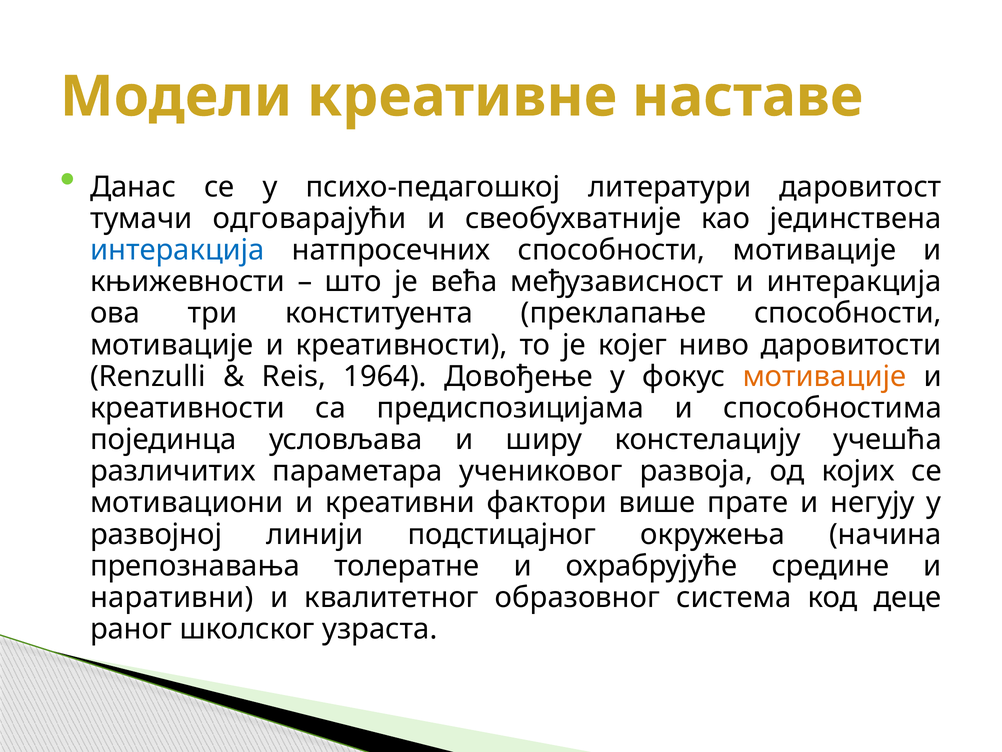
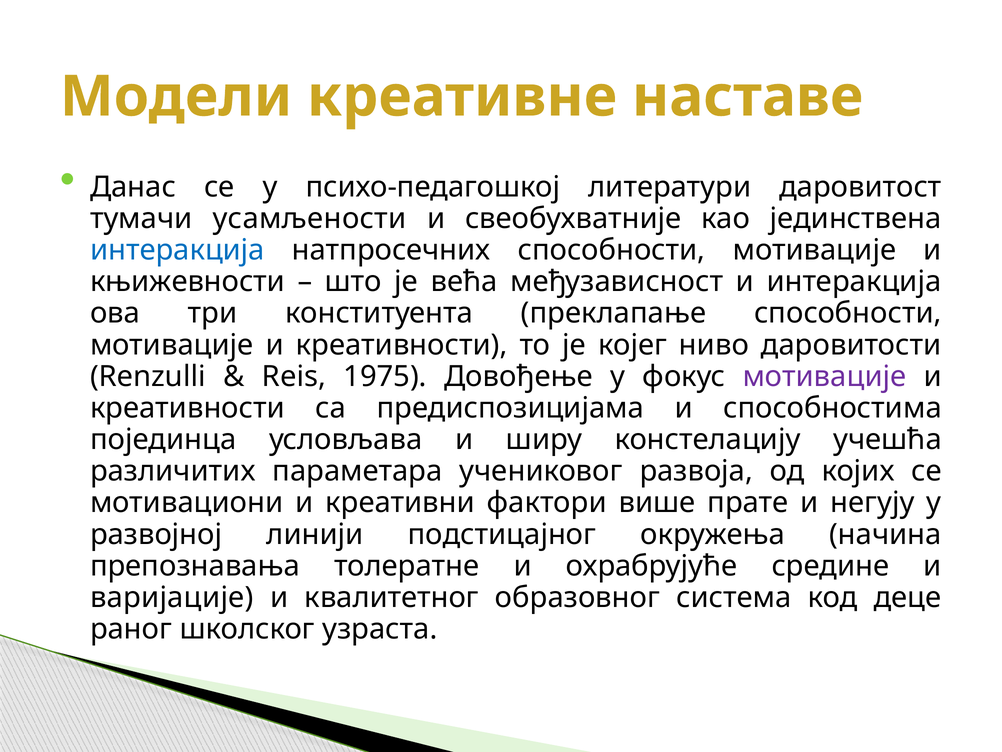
одговарајући: одговарајући -> усамљености (310, 218)
1964: 1964 -> 1975 (385, 376)
мотивације colour: orange -> purple (824, 376)
наративни: наративни -> варијације (172, 597)
